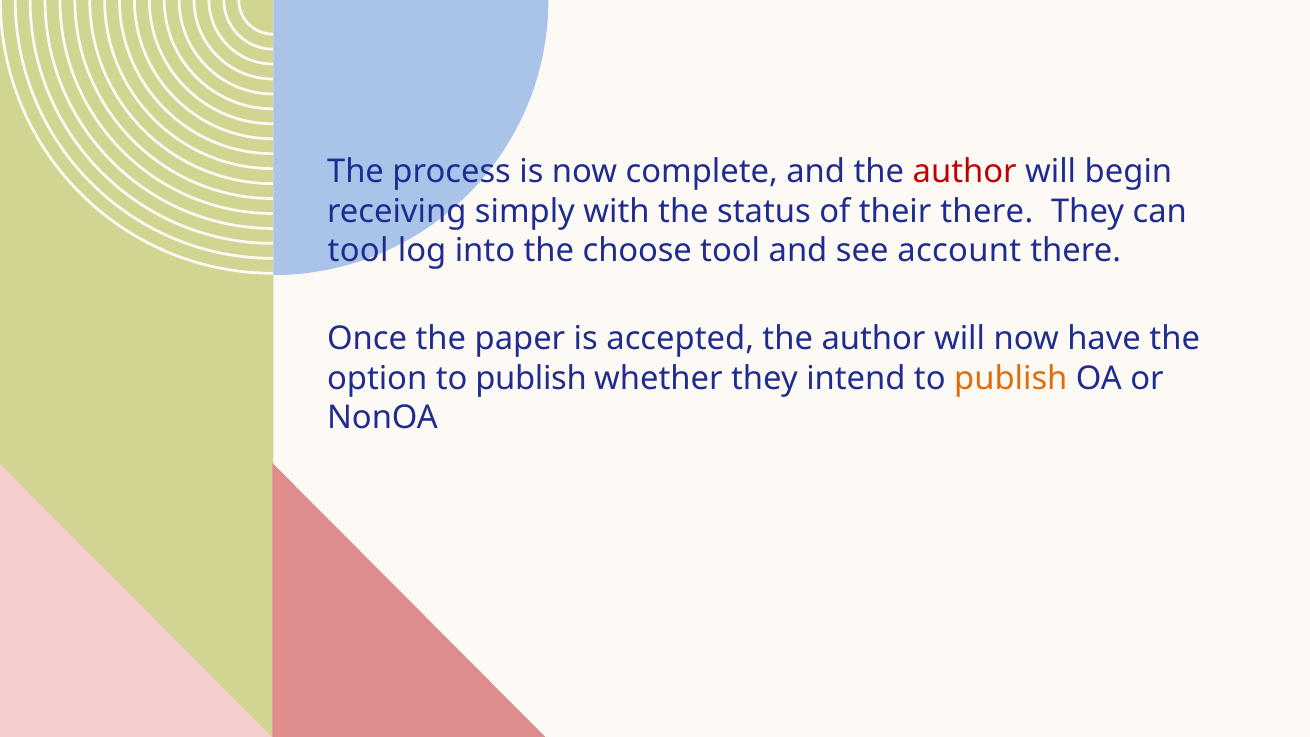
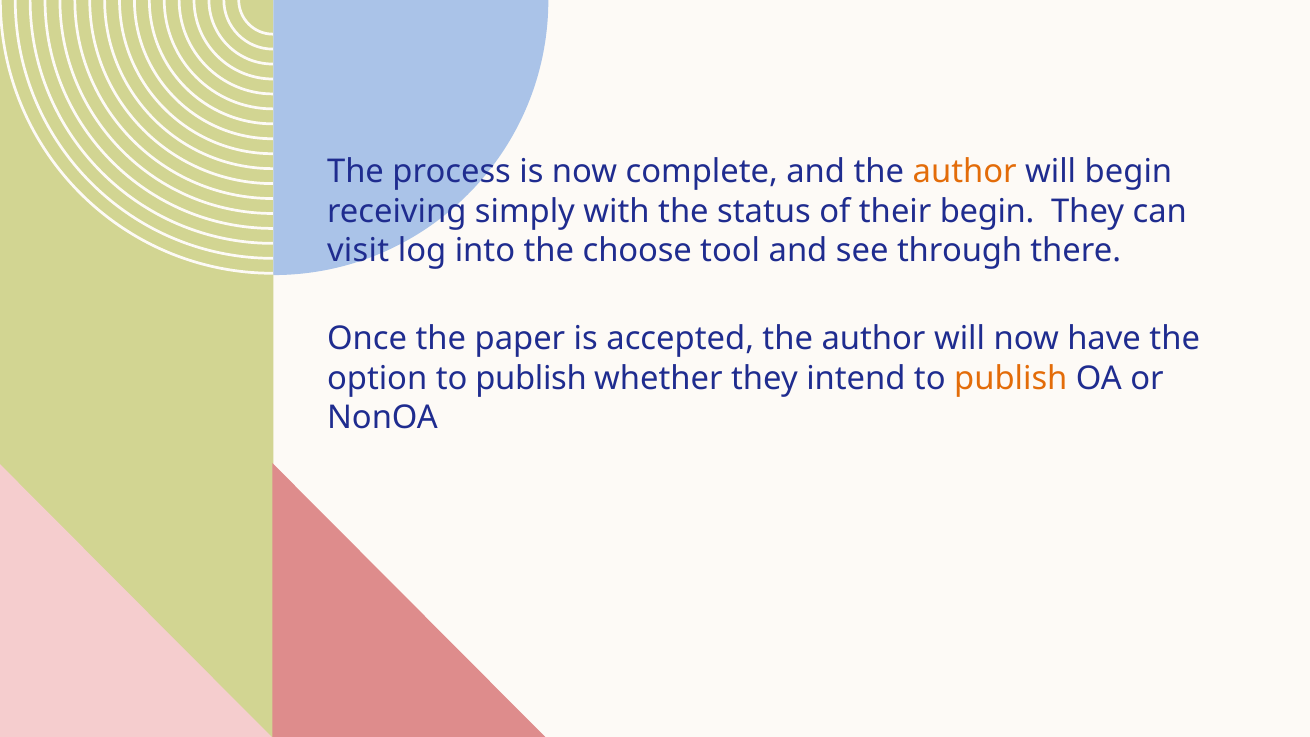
author colour: red -> orange (965, 172)
their there: there -> begin (987, 211)
tool: tool -> visit (358, 251)
account: account -> through (960, 251)
